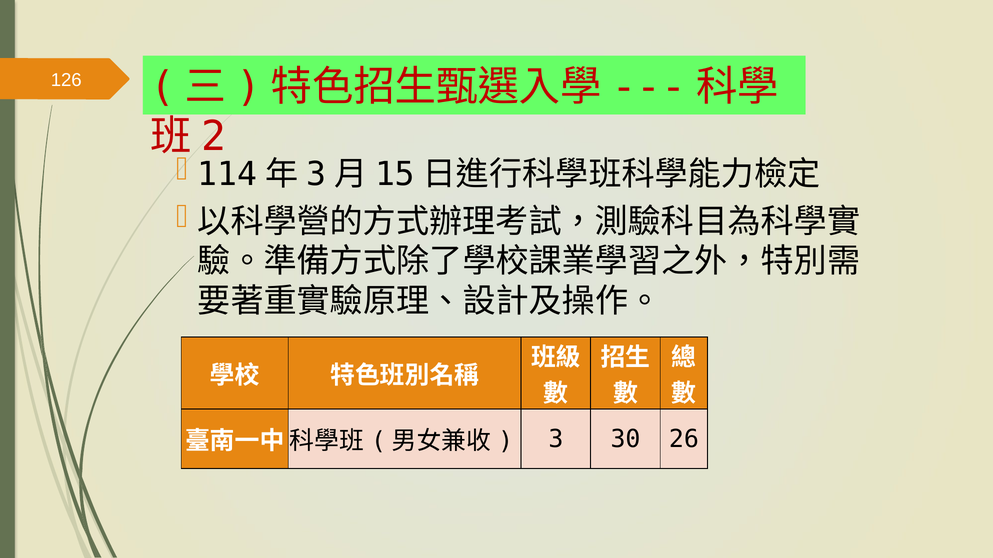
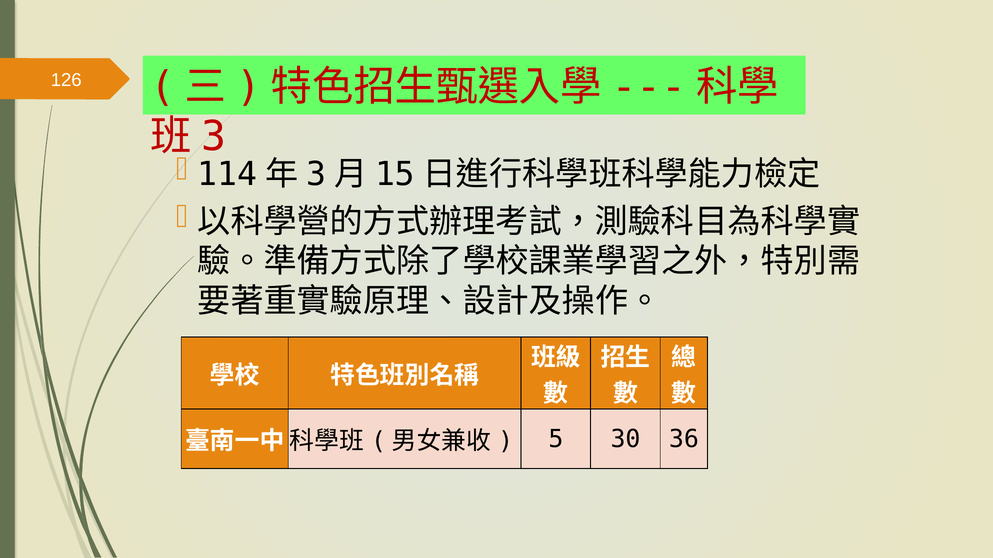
2: 2 -> 3 (214, 137)
3: 3 -> 5 (556, 439)
26: 26 -> 36 (684, 439)
